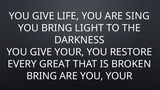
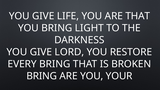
ARE SING: SING -> THAT (138, 16)
GIVE YOUR: YOUR -> LORD (69, 52)
EVERY GREAT: GREAT -> BRING (55, 64)
